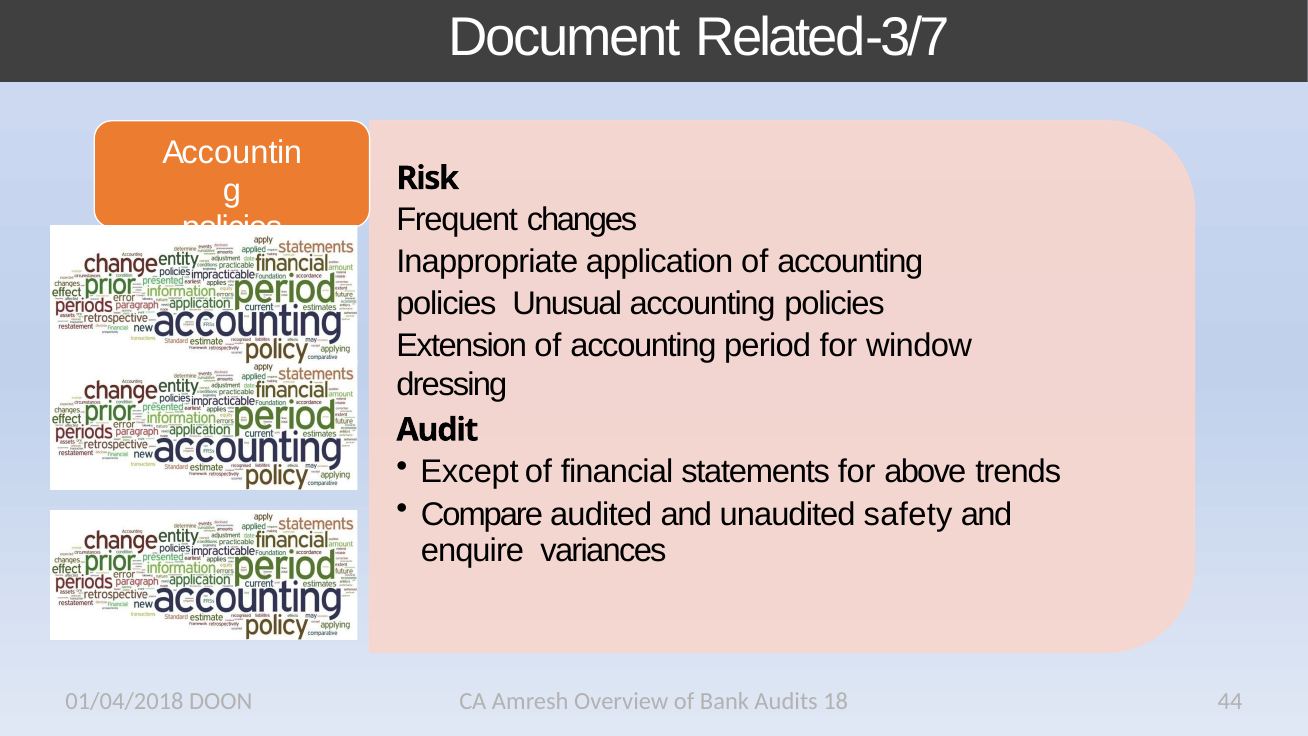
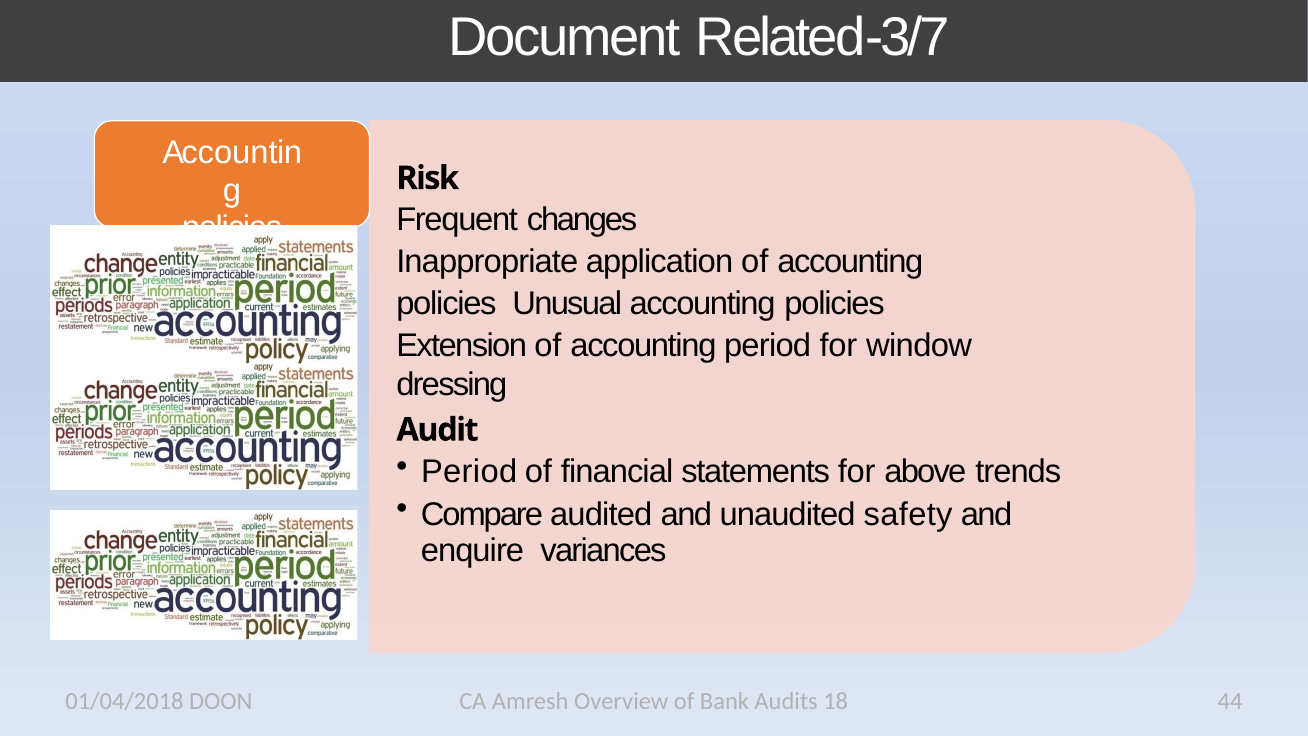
Except: Except -> Period (469, 472)
